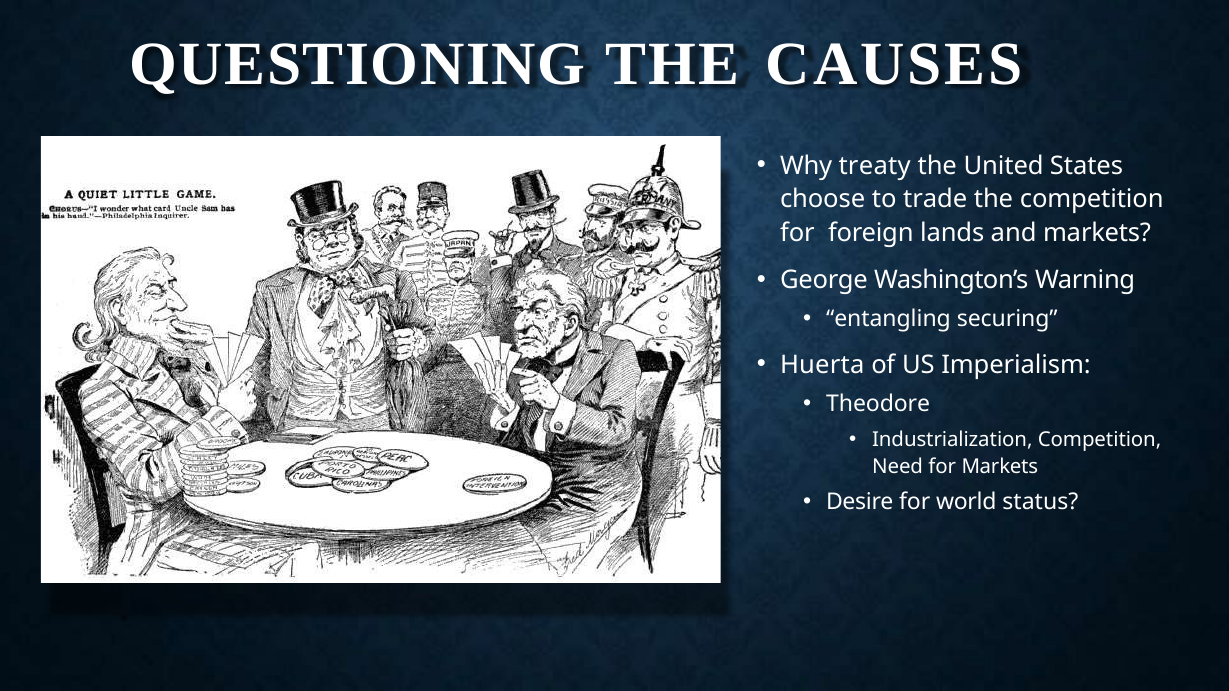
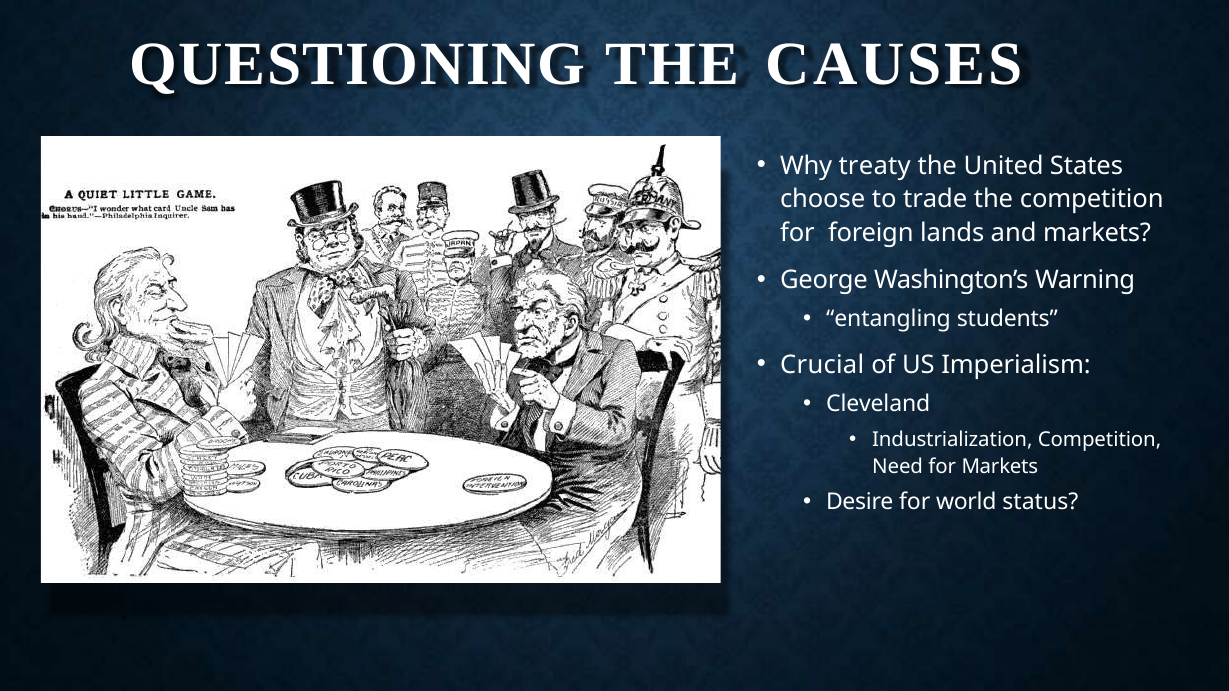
securing: securing -> students (1007, 319)
Huerta: Huerta -> Crucial (822, 365)
Theodore: Theodore -> Cleveland (878, 404)
